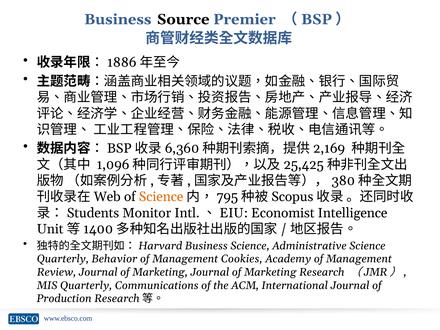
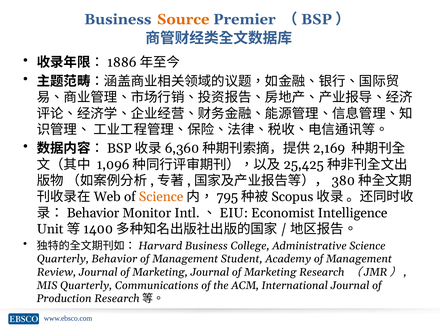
Source colour: black -> orange (183, 19)
Students: Students -> Behavior (93, 213)
Business Science: Science -> College (250, 246)
Cookies: Cookies -> Student (242, 259)
